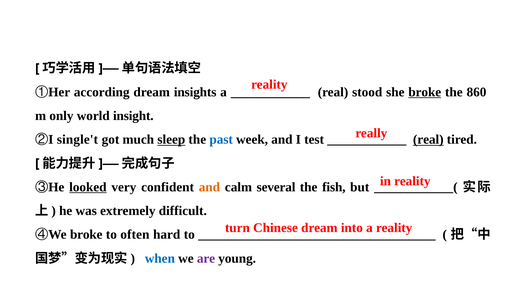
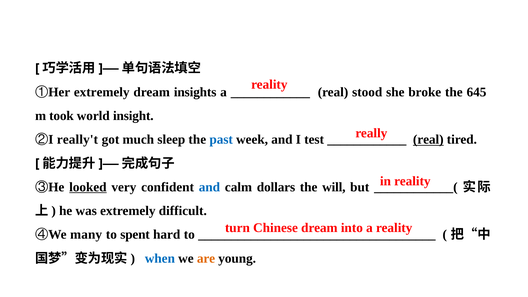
①Her according: according -> extremely (102, 92)
broke underline: present -> none (425, 92)
860: 860 -> 645 (476, 92)
only: only -> took (61, 116)
single't: single't -> really't (77, 140)
sleep underline: present -> none (171, 140)
and colour: orange -> blue (209, 187)
several: several -> dollars (276, 187)
fish: fish -> will (334, 187)
④We broke: broke -> many (86, 235)
often: often -> spent (135, 235)
are colour: purple -> orange (206, 258)
